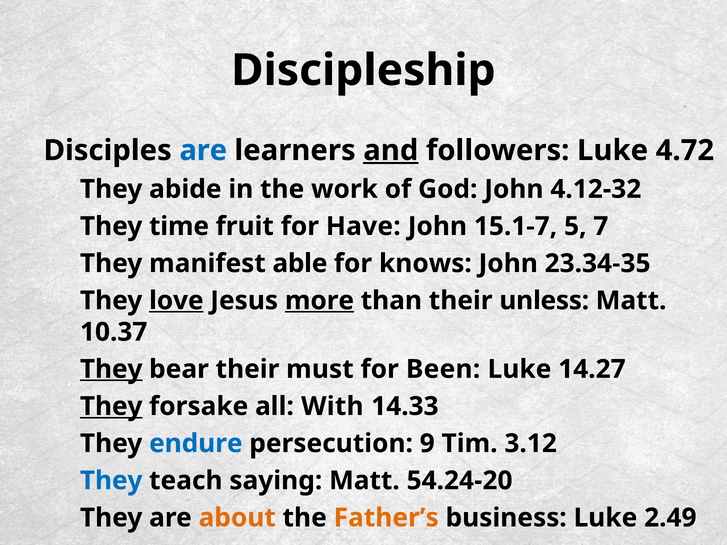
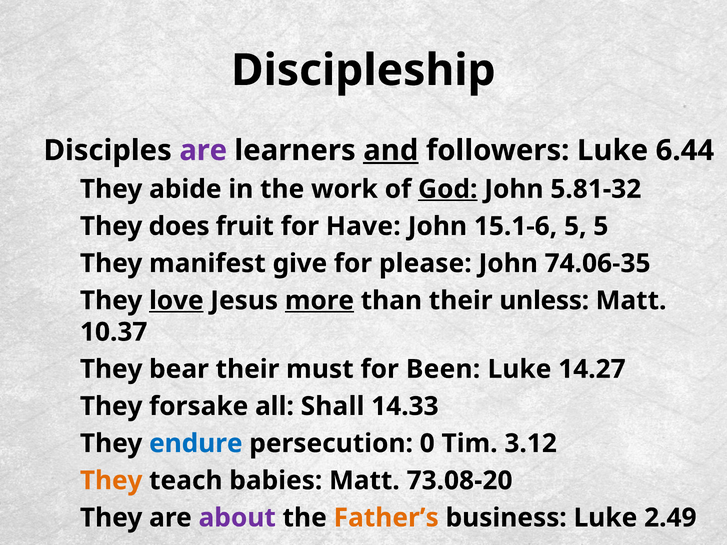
are colour: blue -> purple (203, 150)
4.72: 4.72 -> 6.44 (685, 150)
God underline: none -> present (448, 189)
4.12-32: 4.12-32 -> 5.81-32 (596, 189)
time: time -> does (179, 226)
15.1-7: 15.1-7 -> 15.1-6 (516, 226)
5 7: 7 -> 5 (601, 226)
able: able -> give (300, 264)
knows: knows -> please (425, 264)
23.34-35: 23.34-35 -> 74.06-35 (598, 264)
They underline: present -> none (111, 369)
They underline: present -> none (111, 407)
With: With -> Shall (332, 407)
9: 9 -> 0 (427, 444)
They colour: blue -> orange (111, 481)
saying: saying -> babies (276, 481)
54.24-20: 54.24-20 -> 73.08-20 (460, 481)
about colour: orange -> purple (237, 518)
